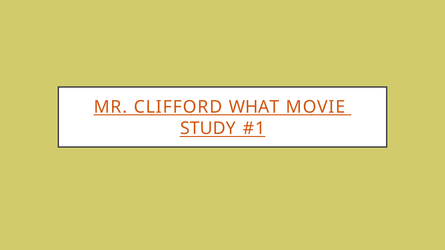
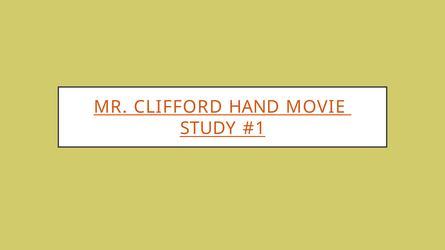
WHAT: WHAT -> HAND (254, 107)
